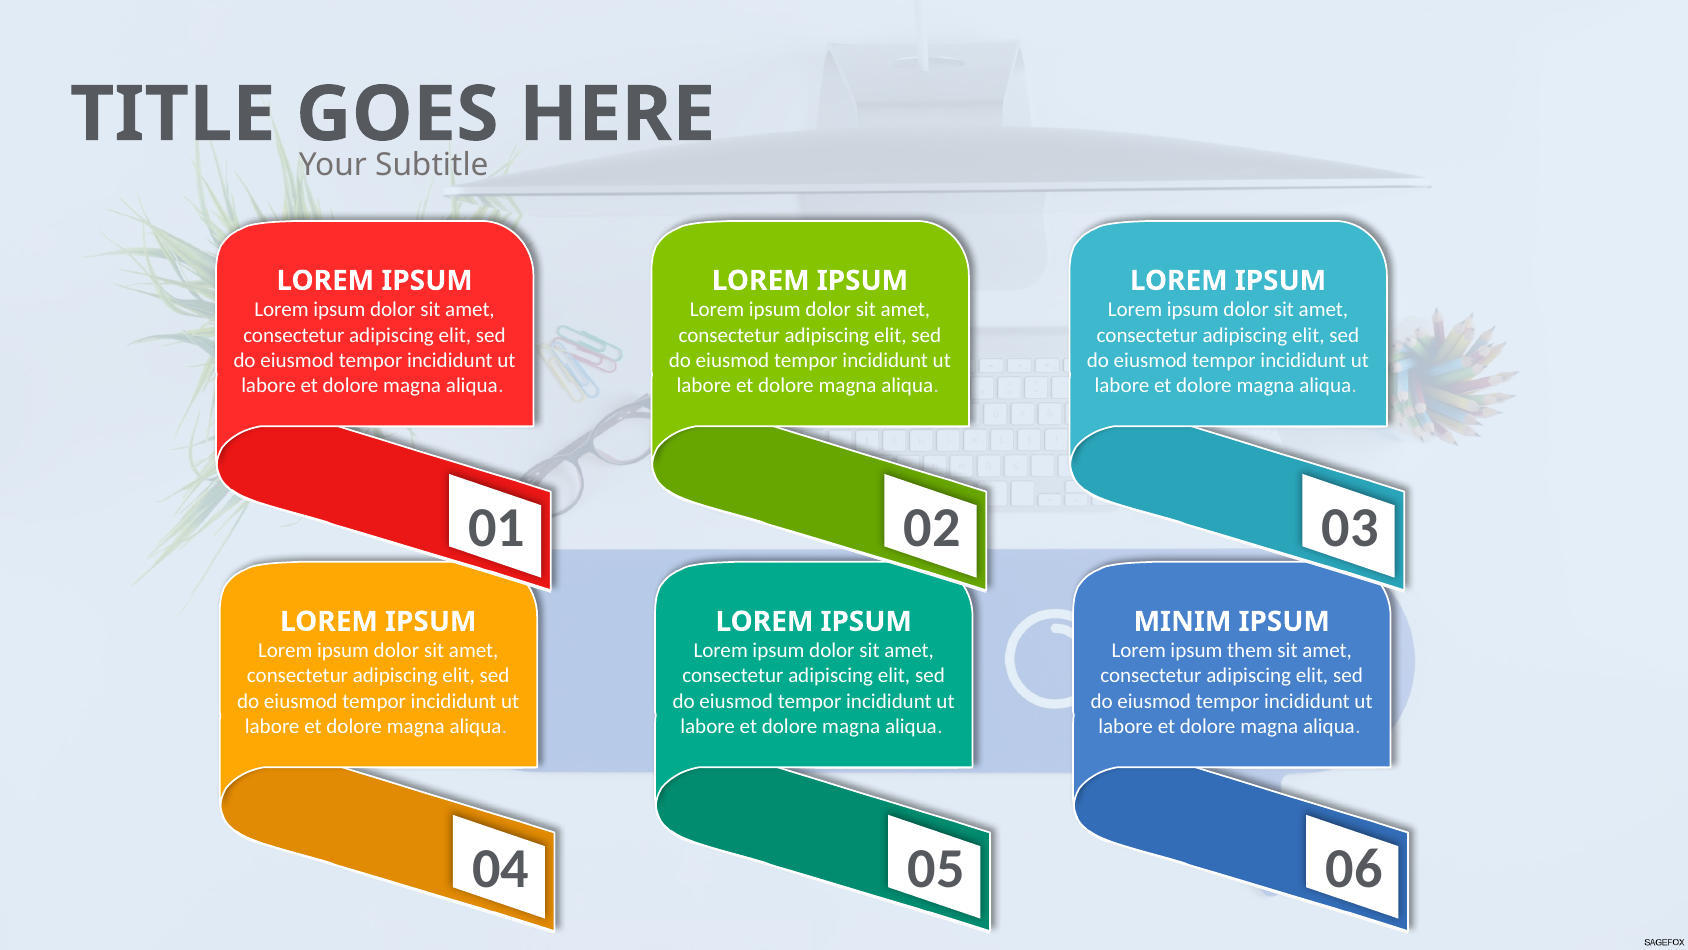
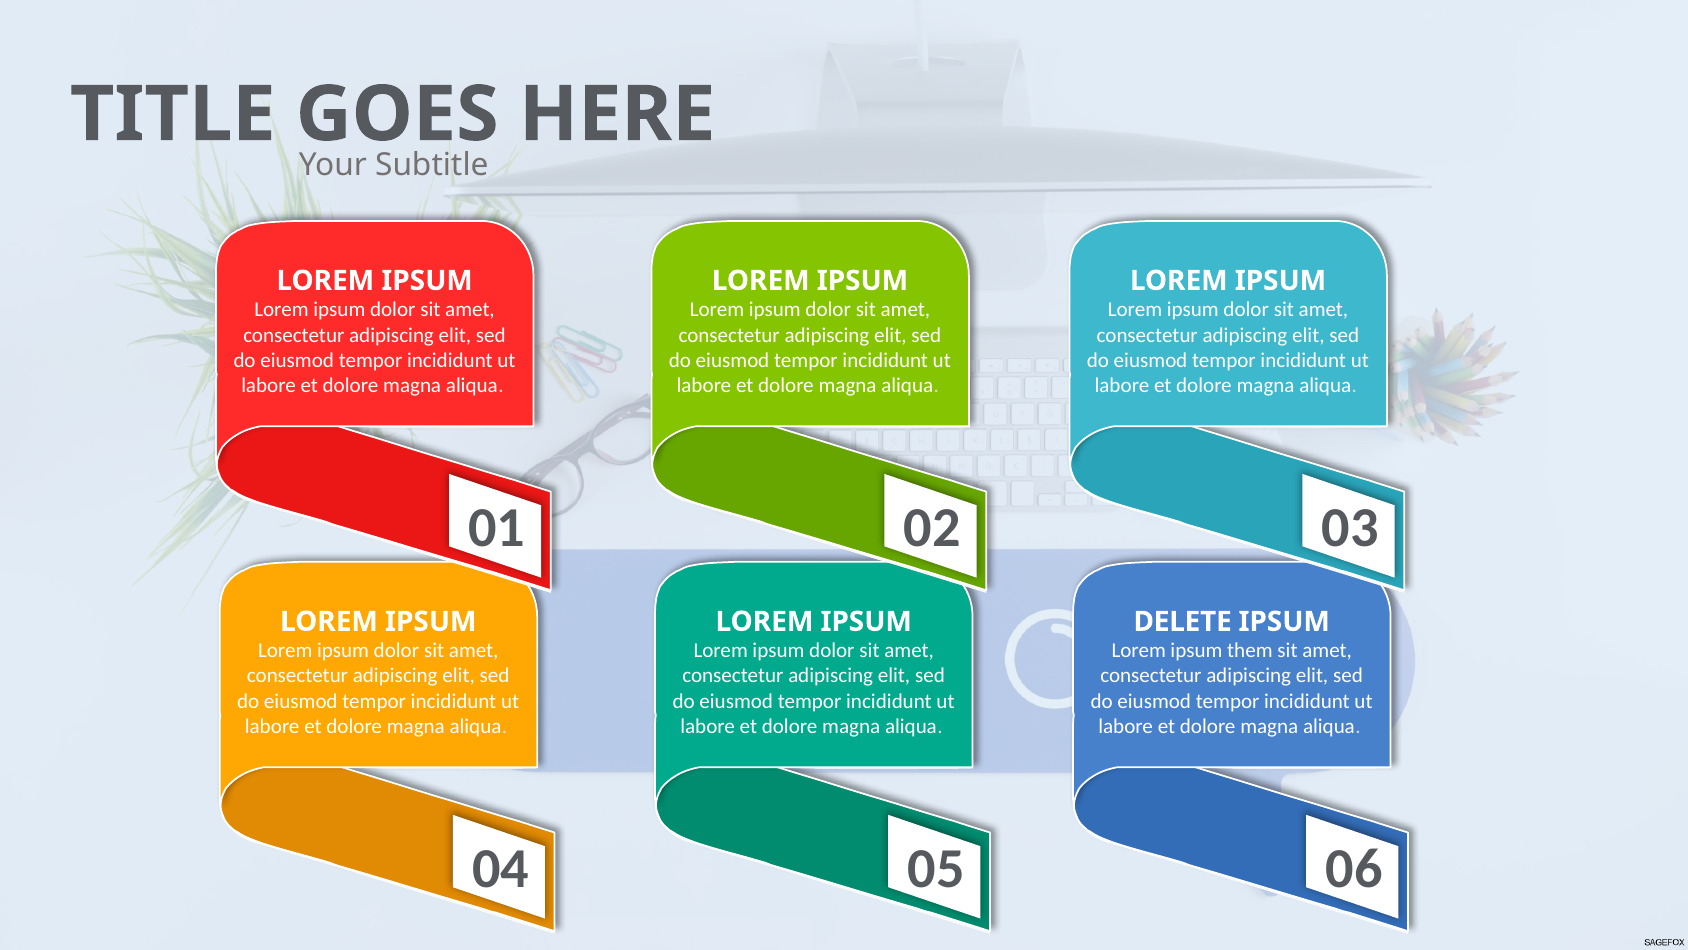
MINIM: MINIM -> DELETE (1183, 621)
